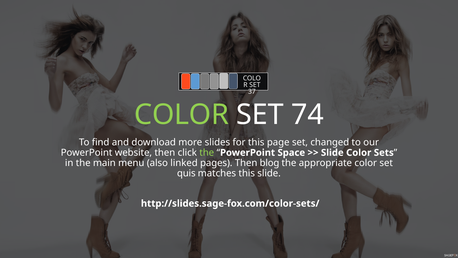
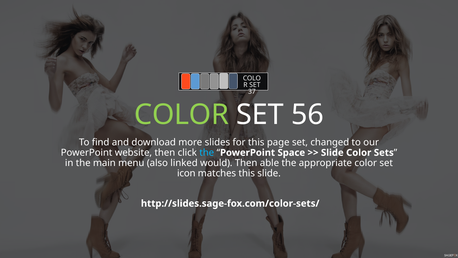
74: 74 -> 56 (307, 114)
the colour: light green -> light blue (207, 152)
pages: pages -> would (216, 163)
blog: blog -> able (269, 163)
quis: quis -> icon (186, 173)
